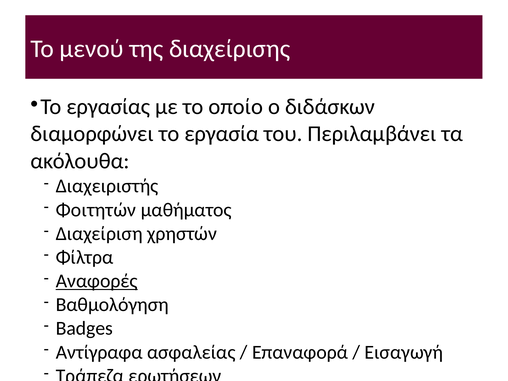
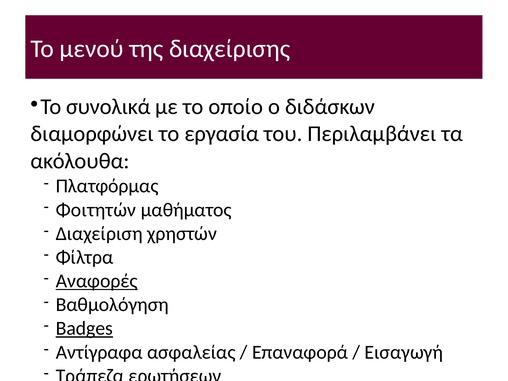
εργασίας: εργασίας -> συνολικά (108, 107)
Διαχειριστής: Διαχειριστής -> Πλατφόρμας (107, 186)
Badges underline: none -> present (84, 328)
